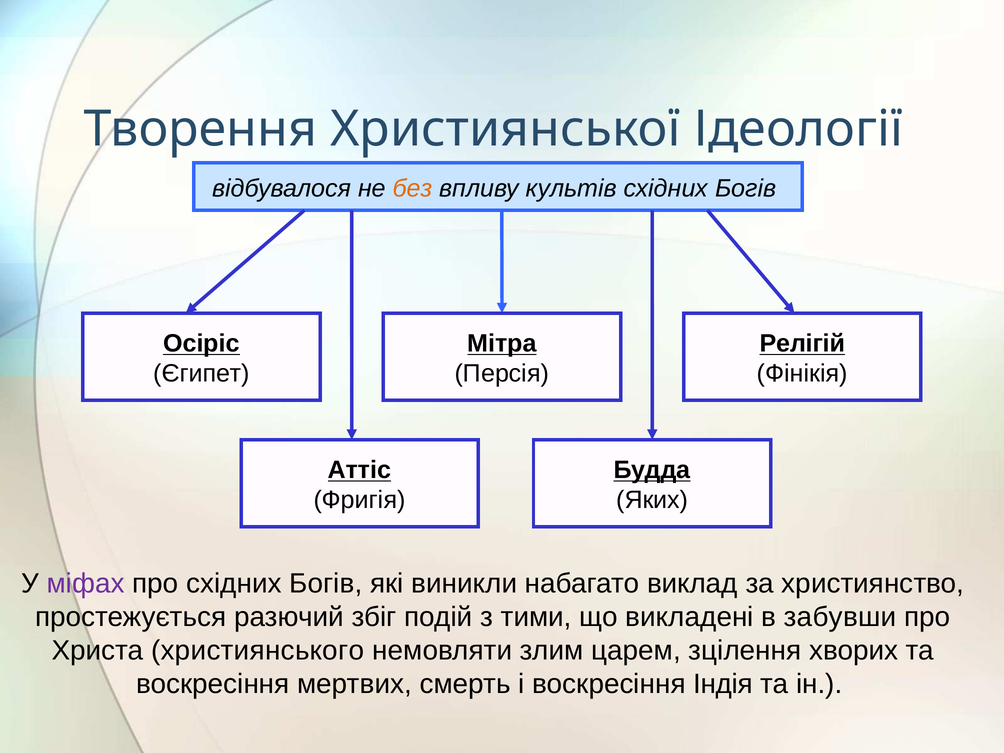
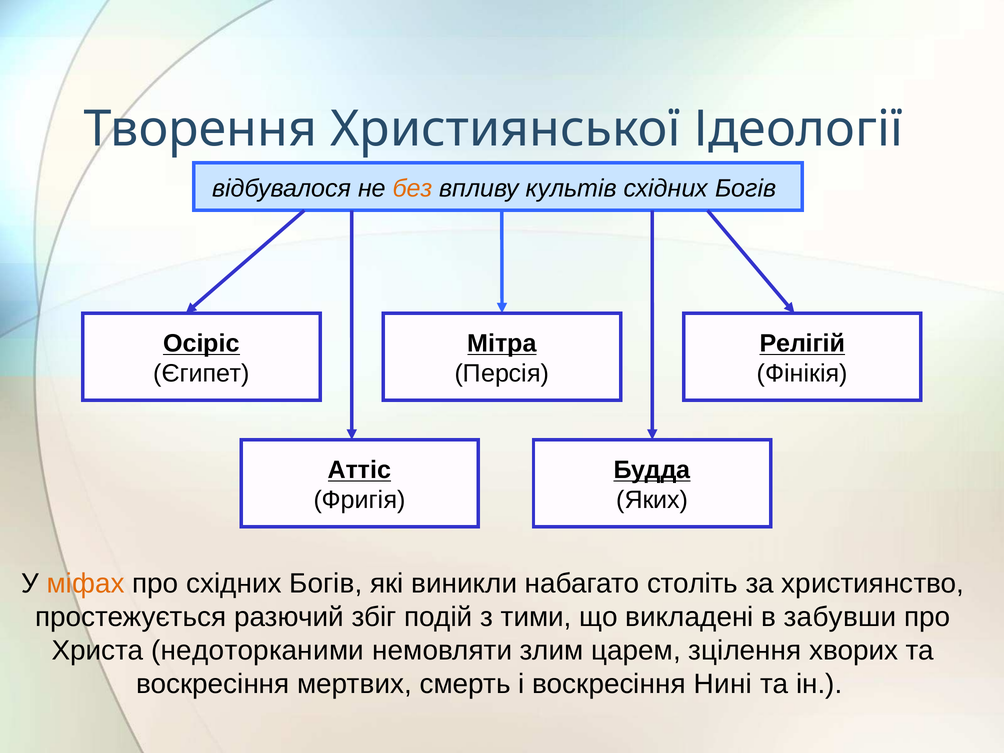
міфах colour: purple -> orange (86, 583)
виклад: виклад -> століть (692, 583)
християнського: християнського -> недоторканими (258, 650)
Індія: Індія -> Нині (723, 684)
